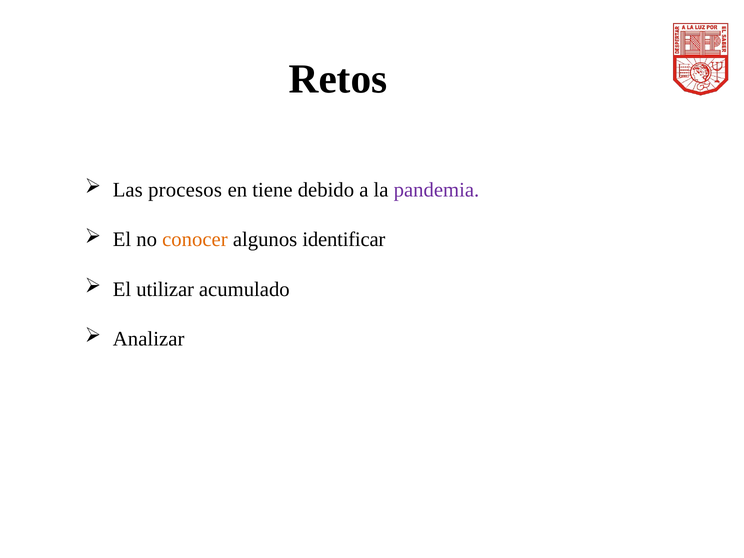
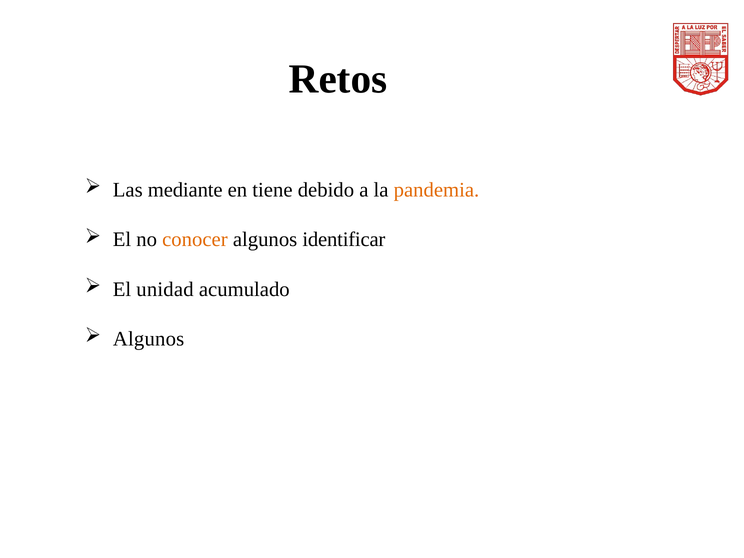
procesos: procesos -> mediante (185, 190)
pandemia colour: purple -> orange (436, 190)
utilizar: utilizar -> unidad (165, 289)
Analizar: Analizar -> Algunos (149, 339)
